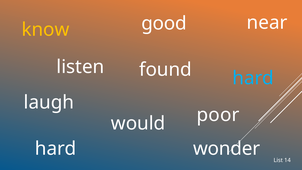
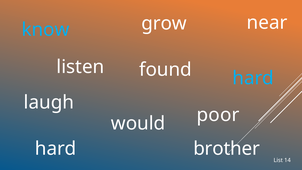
good: good -> grow (164, 23)
know colour: yellow -> light blue (46, 30)
wonder: wonder -> brother (227, 148)
